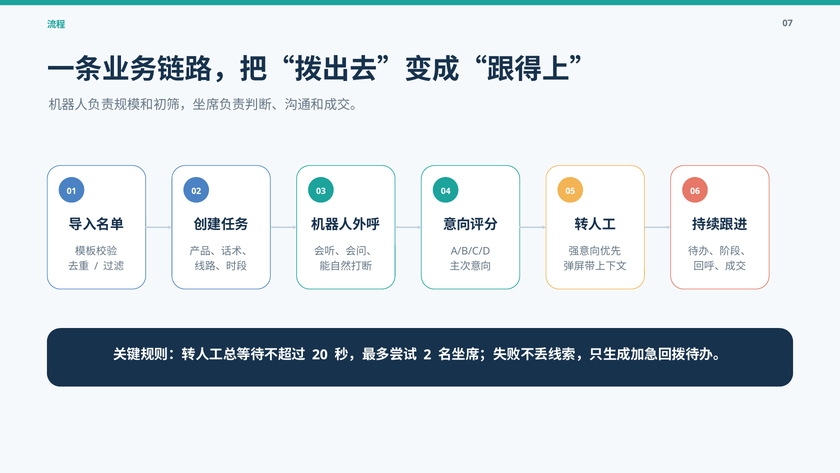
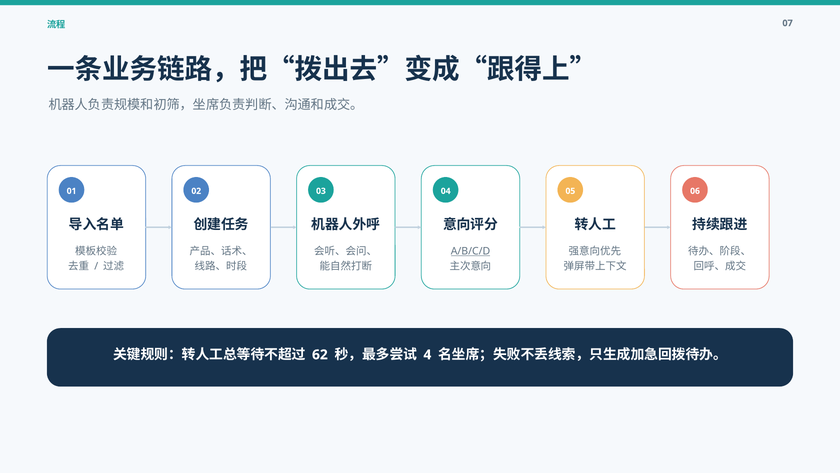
A/B/C/D underline: none -> present (471, 251)
20: 20 -> 62 (320, 354)
2: 2 -> 4 (427, 354)
